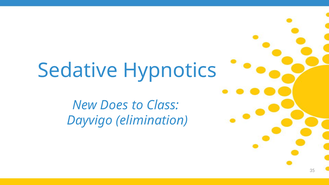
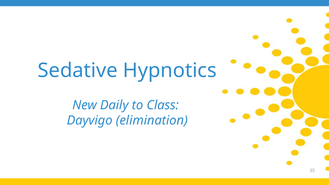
Does: Does -> Daily (114, 105)
